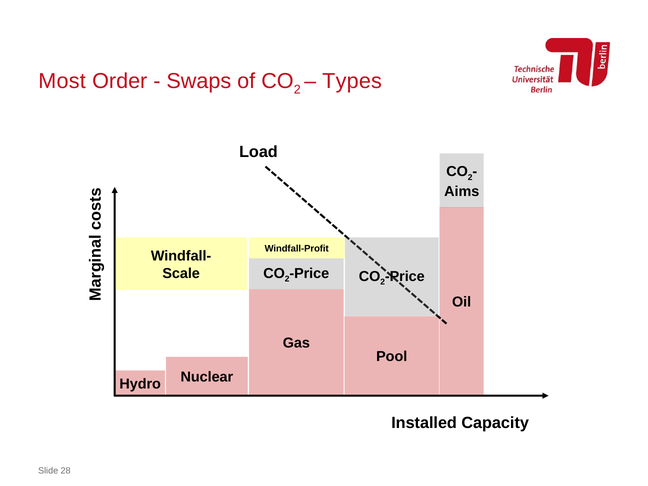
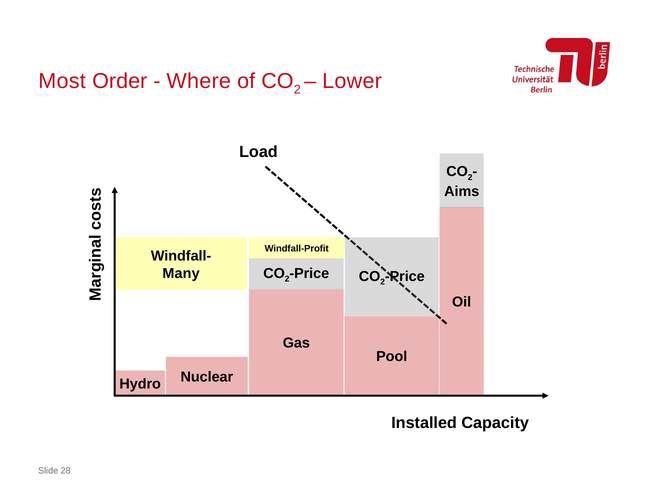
Swaps: Swaps -> Where (199, 81)
Types: Types -> Lower (352, 81)
Scale: Scale -> Many (181, 273)
